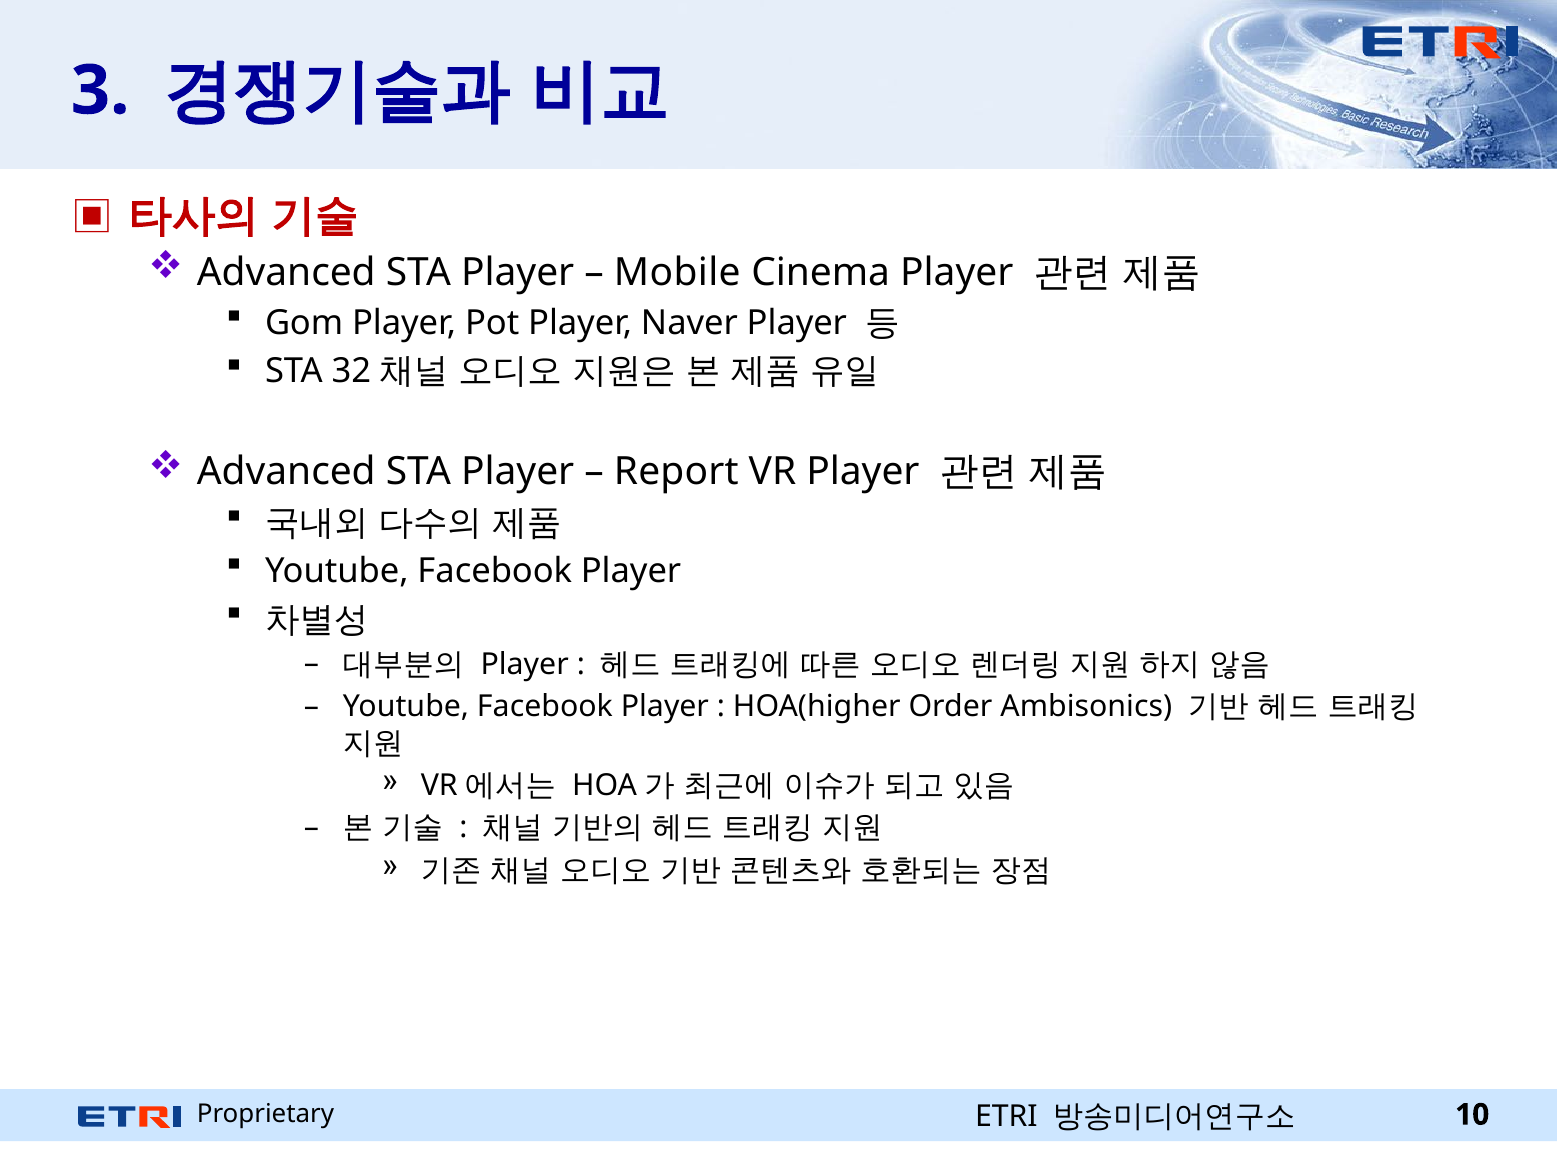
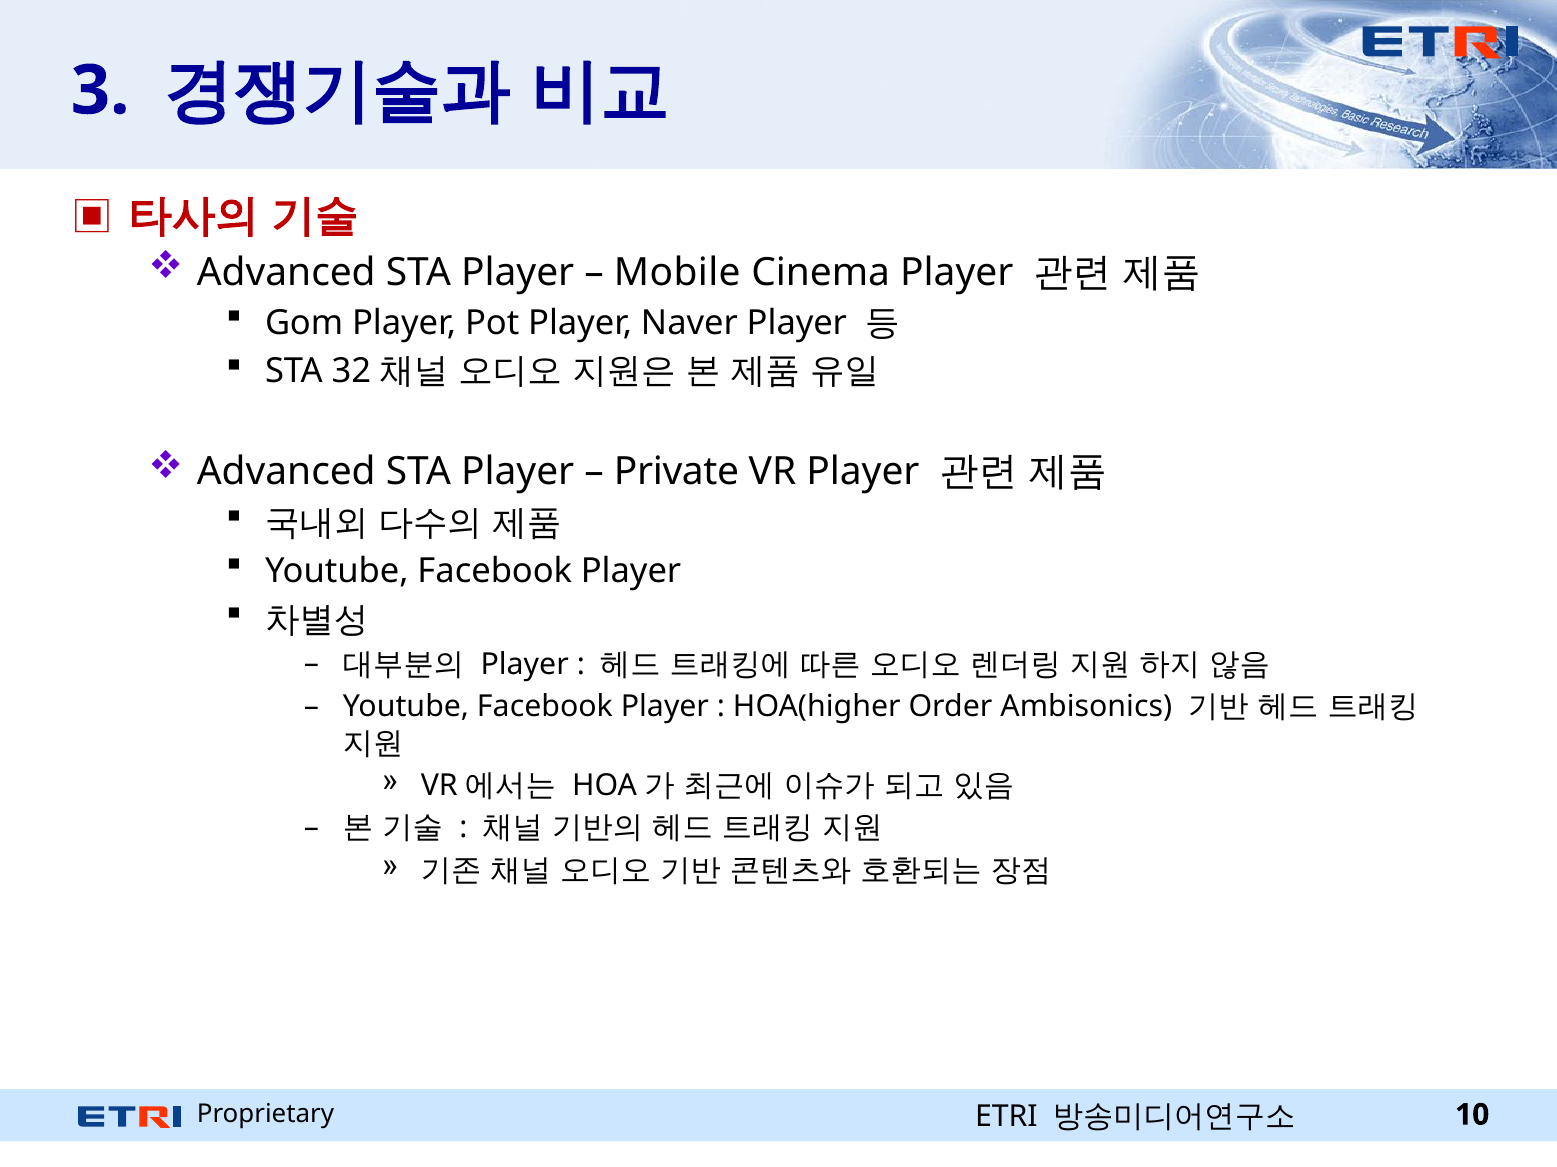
Report: Report -> Private (676, 472)
